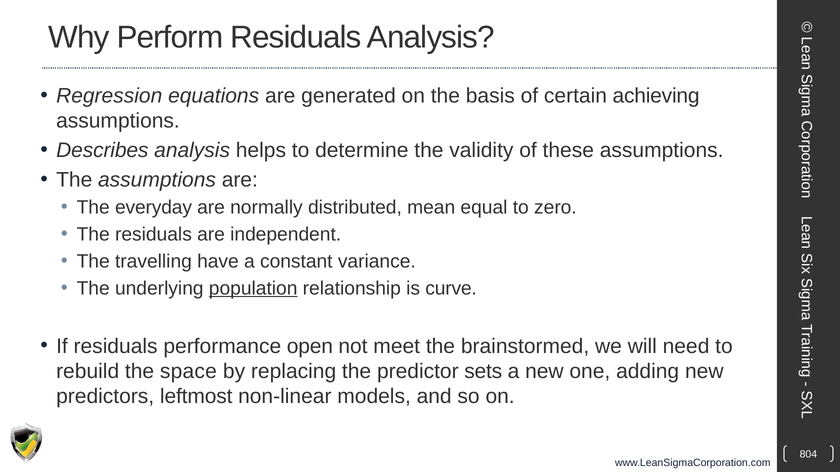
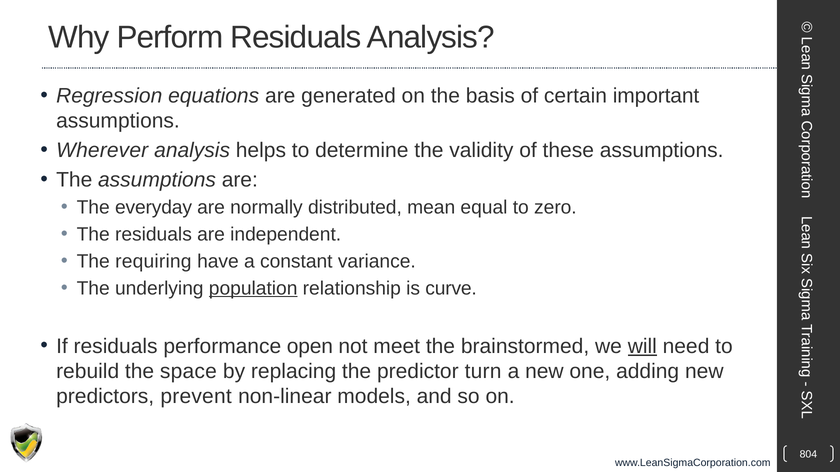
achieving: achieving -> important (656, 96)
Describes: Describes -> Wherever (102, 151)
travelling: travelling -> requiring (153, 262)
will underline: none -> present (642, 346)
sets: sets -> turn (483, 372)
leftmost: leftmost -> prevent (196, 397)
